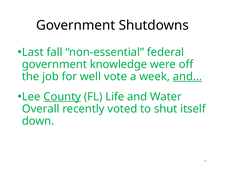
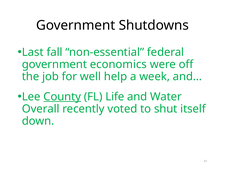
knowledge: knowledge -> economics (118, 64)
vote: vote -> help (115, 76)
and underline: present -> none (187, 76)
